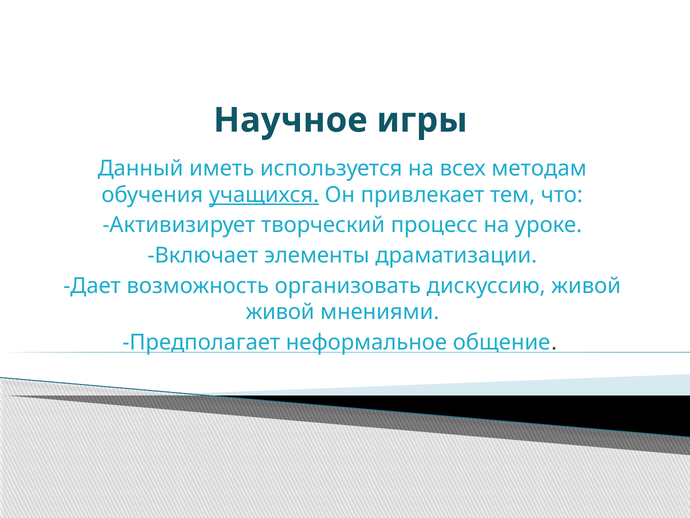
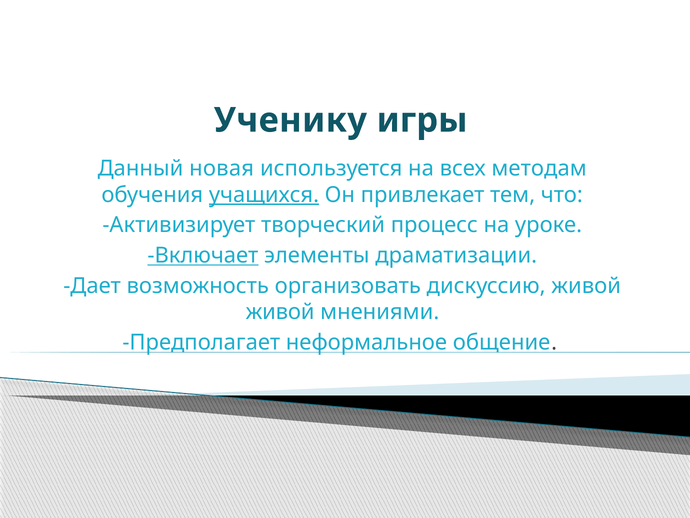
Научное: Научное -> Ученику (290, 120)
иметь: иметь -> новая (222, 168)
Включает underline: none -> present (203, 255)
